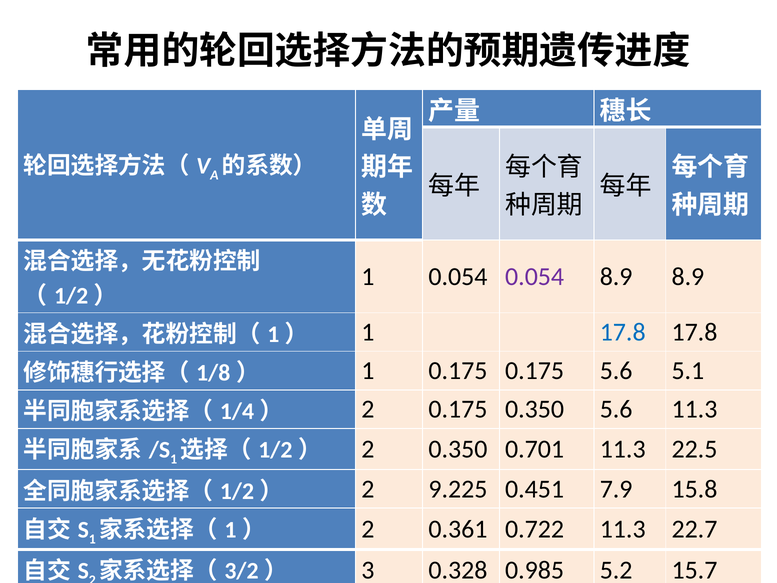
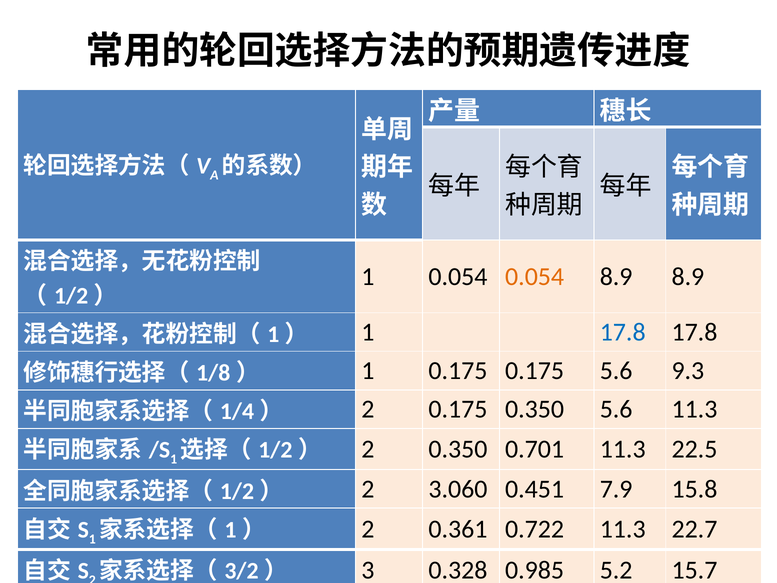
0.054 colour: purple -> orange (535, 276)
5.1: 5.1 -> 9.3 (688, 371)
9.225: 9.225 -> 3.060 (458, 489)
